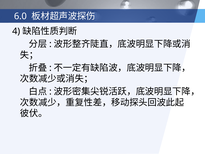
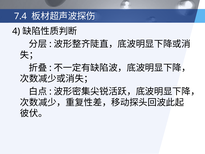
6.0: 6.0 -> 7.4 (20, 16)
